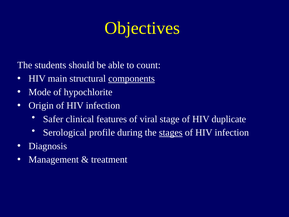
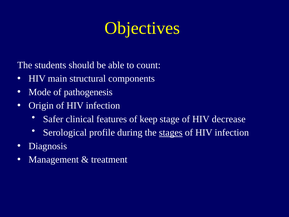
components underline: present -> none (132, 78)
hypochlorite: hypochlorite -> pathogenesis (88, 92)
viral: viral -> keep (149, 119)
duplicate: duplicate -> decrease (229, 119)
